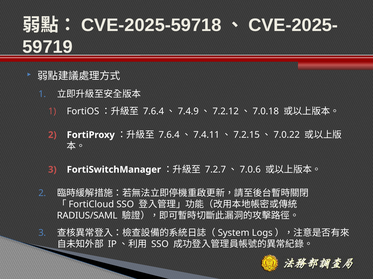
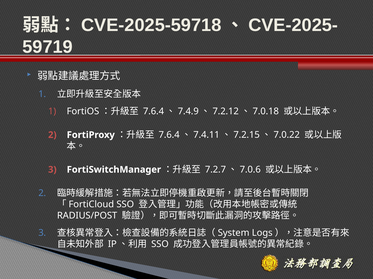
RADIUS/SAML: RADIUS/SAML -> RADIUS/POST (87, 216)
